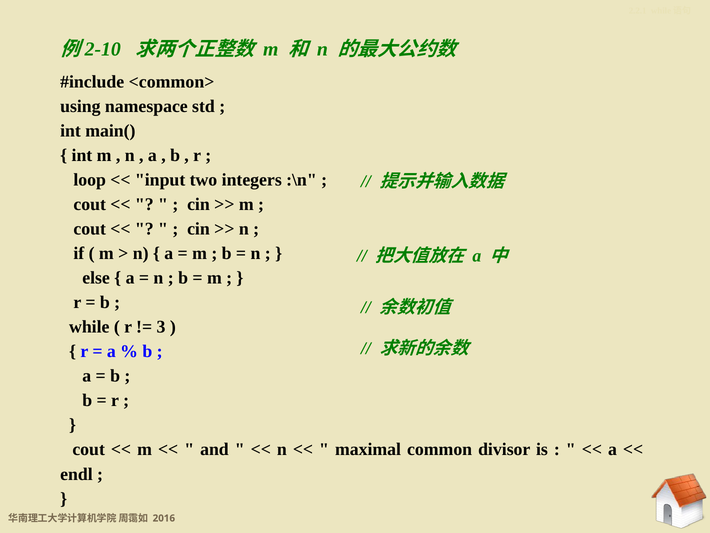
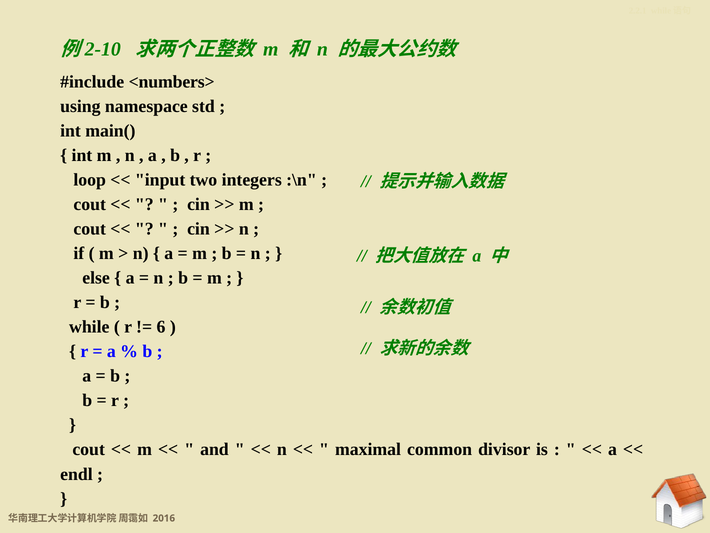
<common>: <common> -> <numbers> (172, 82)
3: 3 -> 6 (161, 327)
